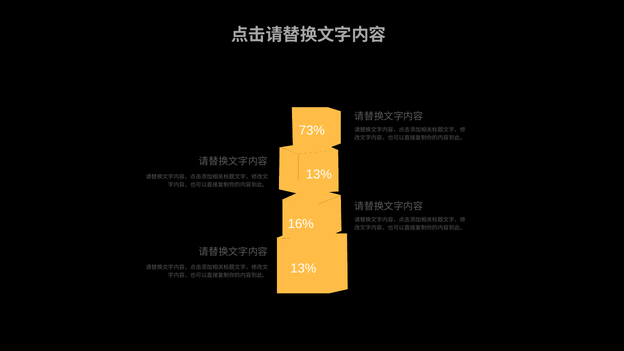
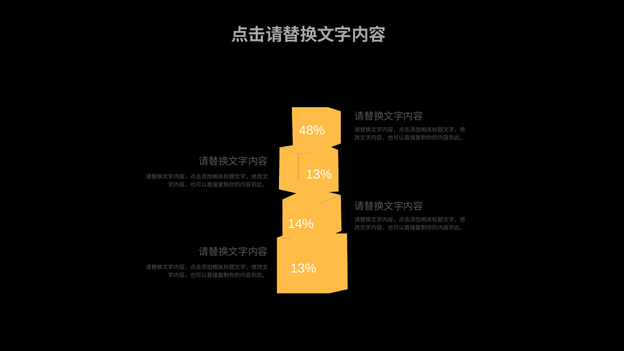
73%: 73% -> 48% (312, 130)
16%: 16% -> 14% (301, 224)
